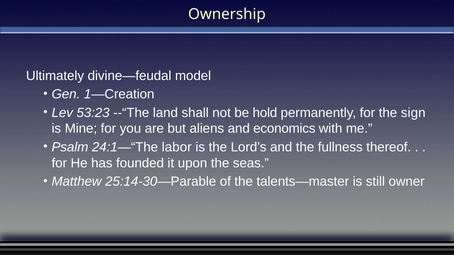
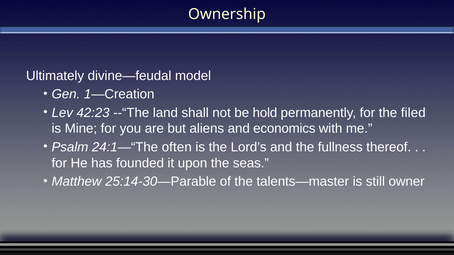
53:23: 53:23 -> 42:23 (93, 113)
sign: sign -> filed (413, 113)
labor: labor -> often (177, 147)
